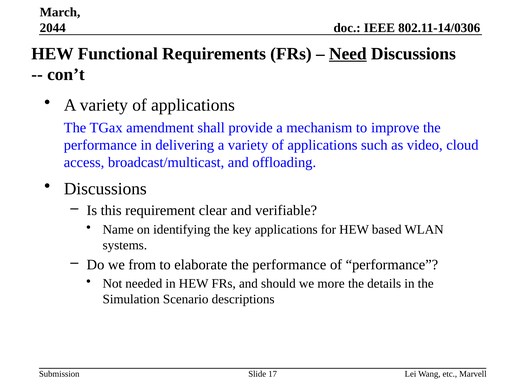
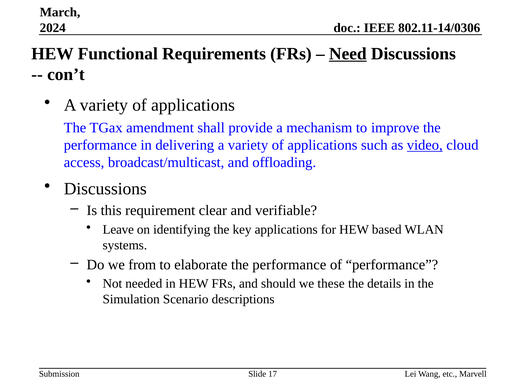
2044: 2044 -> 2024 (53, 28)
video underline: none -> present (425, 145)
Name: Name -> Leave (118, 230)
more: more -> these (331, 284)
